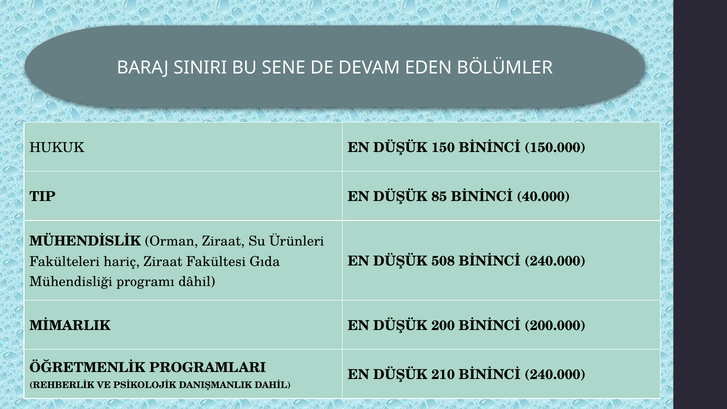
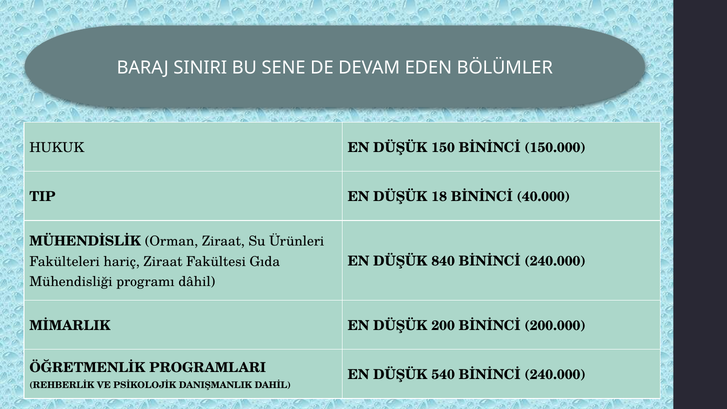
85: 85 -> 18 (439, 197)
508: 508 -> 840 (443, 261)
210: 210 -> 540 (443, 375)
